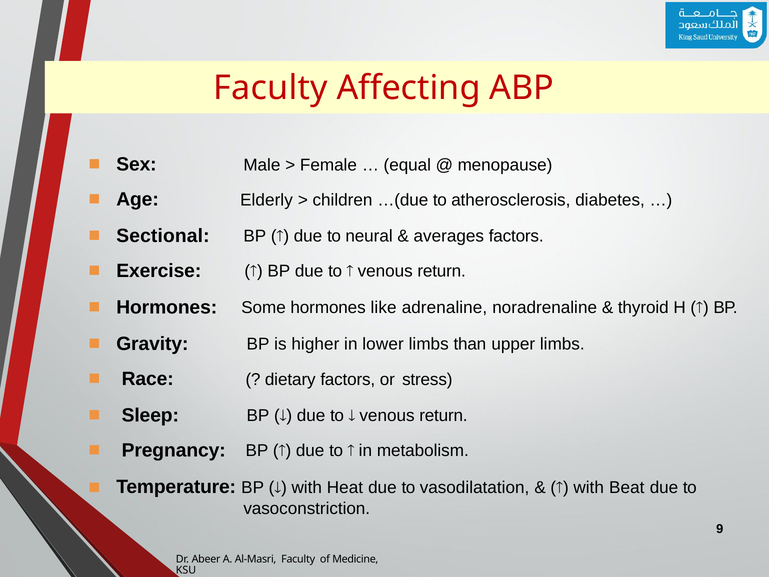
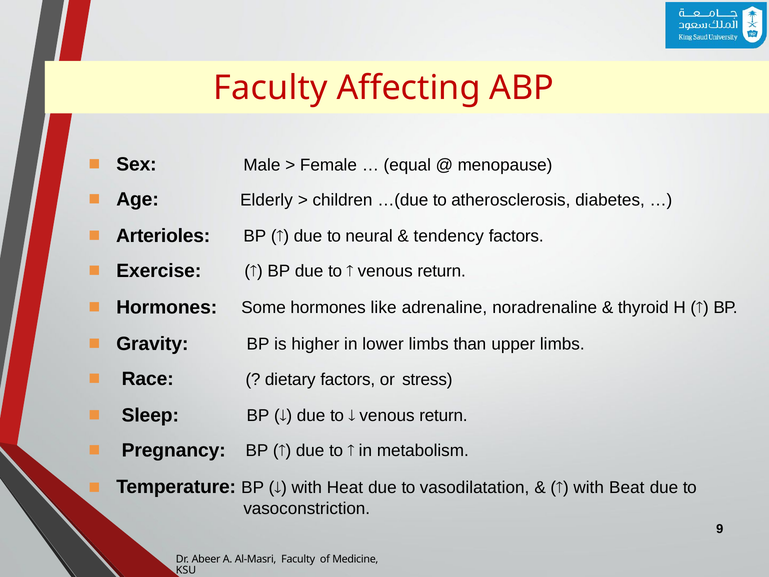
Sectional: Sectional -> Arterioles (163, 236)
averages: averages -> tendency (449, 236)
